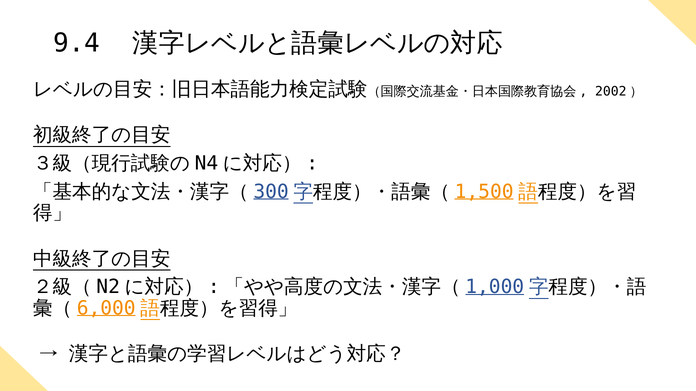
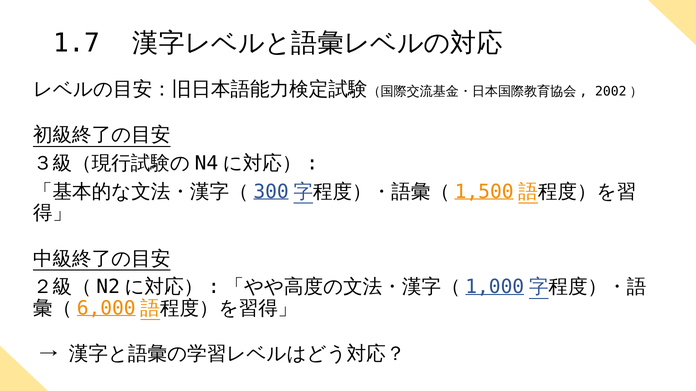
9.4: 9.4 -> 1.7 (77, 43)
